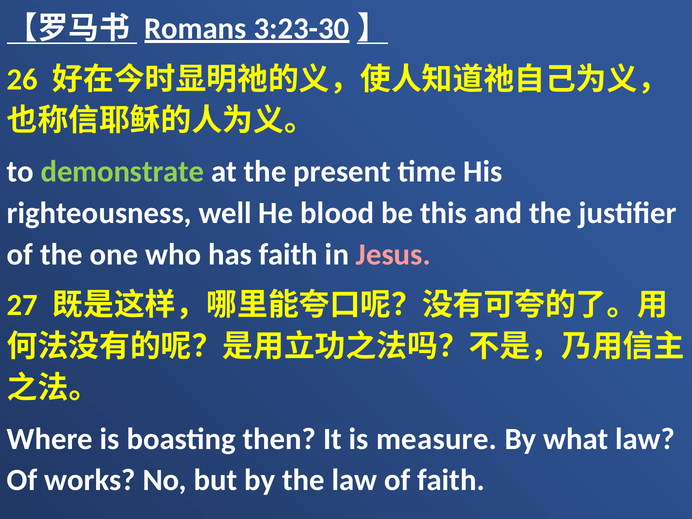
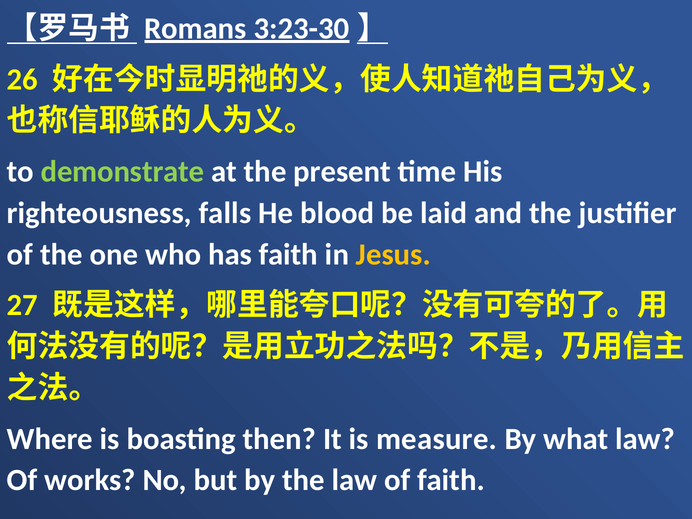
well: well -> falls (225, 213)
this: this -> laid (444, 213)
Jesus colour: pink -> yellow (393, 254)
